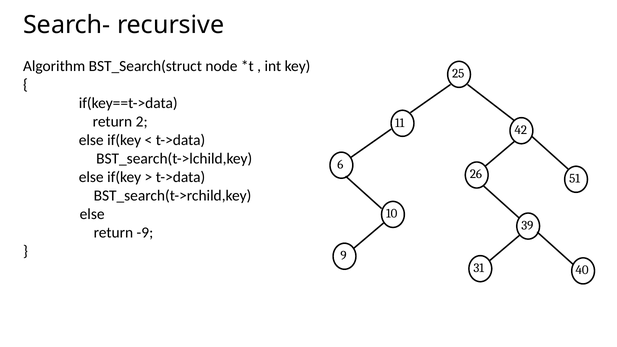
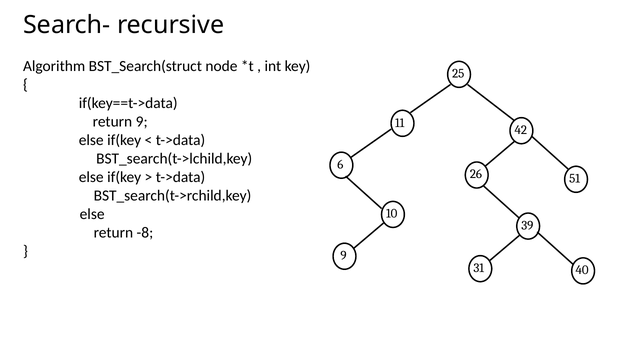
return 2: 2 -> 9 (142, 122)
-9: -9 -> -8 (145, 233)
